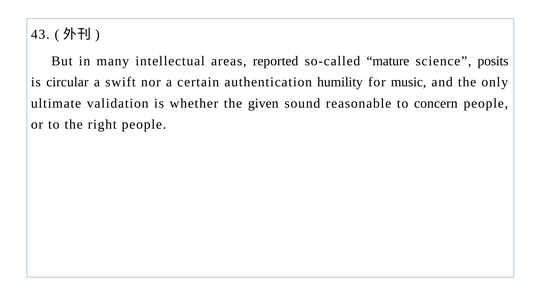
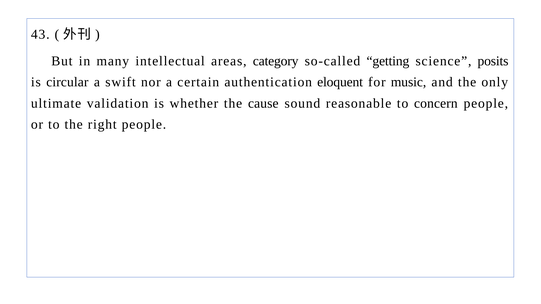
reported: reported -> category (276, 61)
mature: mature -> getting (388, 61)
humility: humility -> eloquent (340, 82)
given: given -> cause (263, 103)
